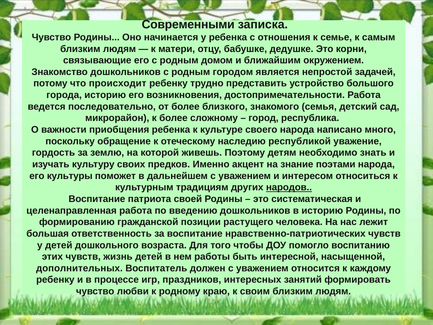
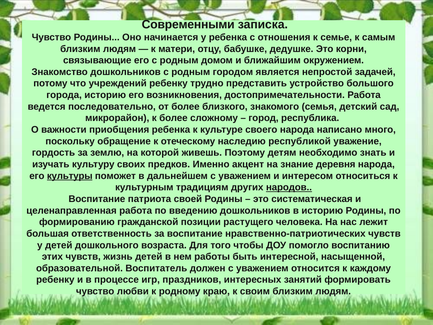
происходит: происходит -> учреждений (118, 83)
поэтами: поэтами -> деревня (336, 164)
культуры underline: none -> present (70, 176)
дополнительных: дополнительных -> образовательной (79, 268)
